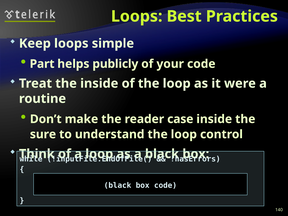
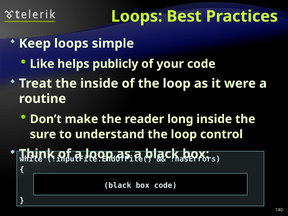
Part: Part -> Like (42, 64)
case: case -> long (180, 119)
